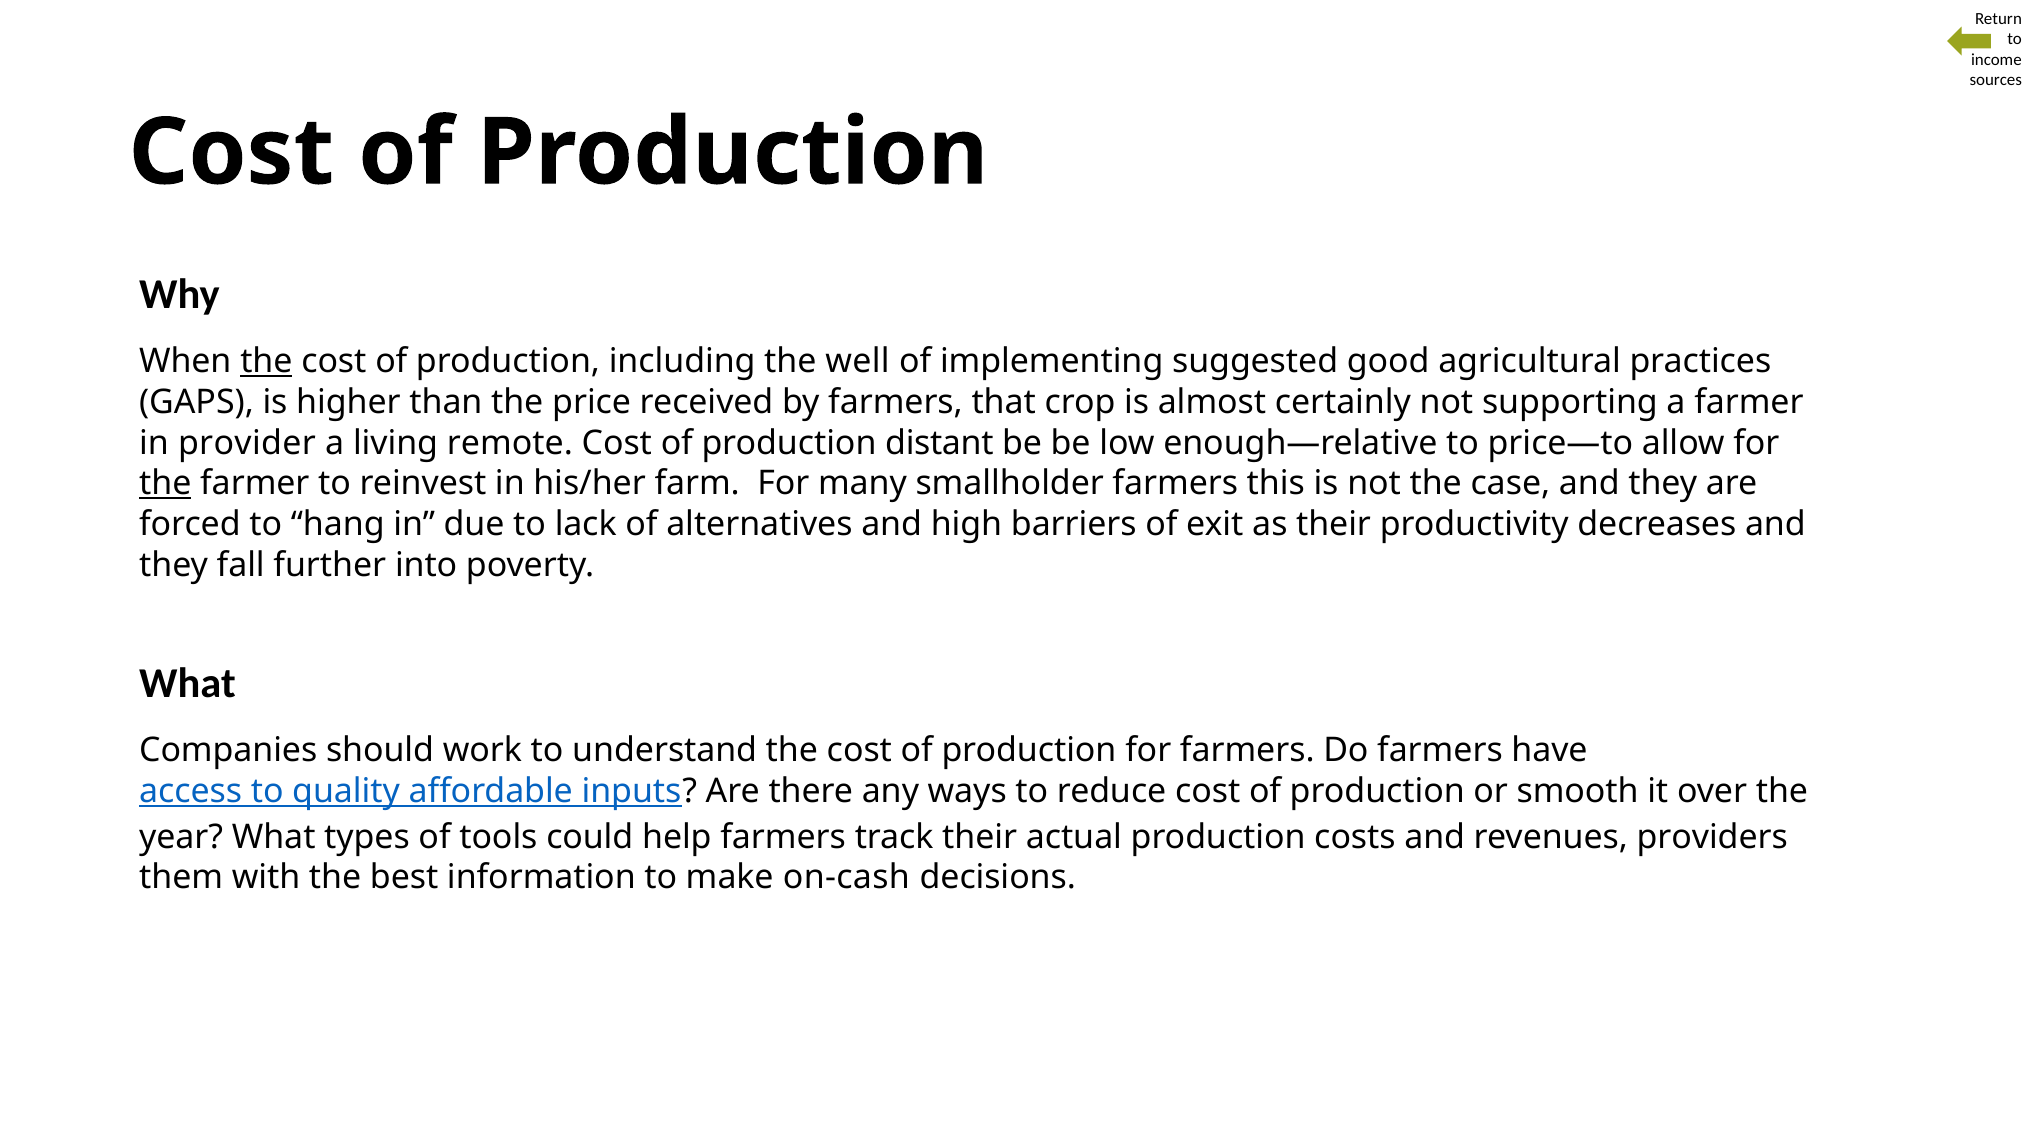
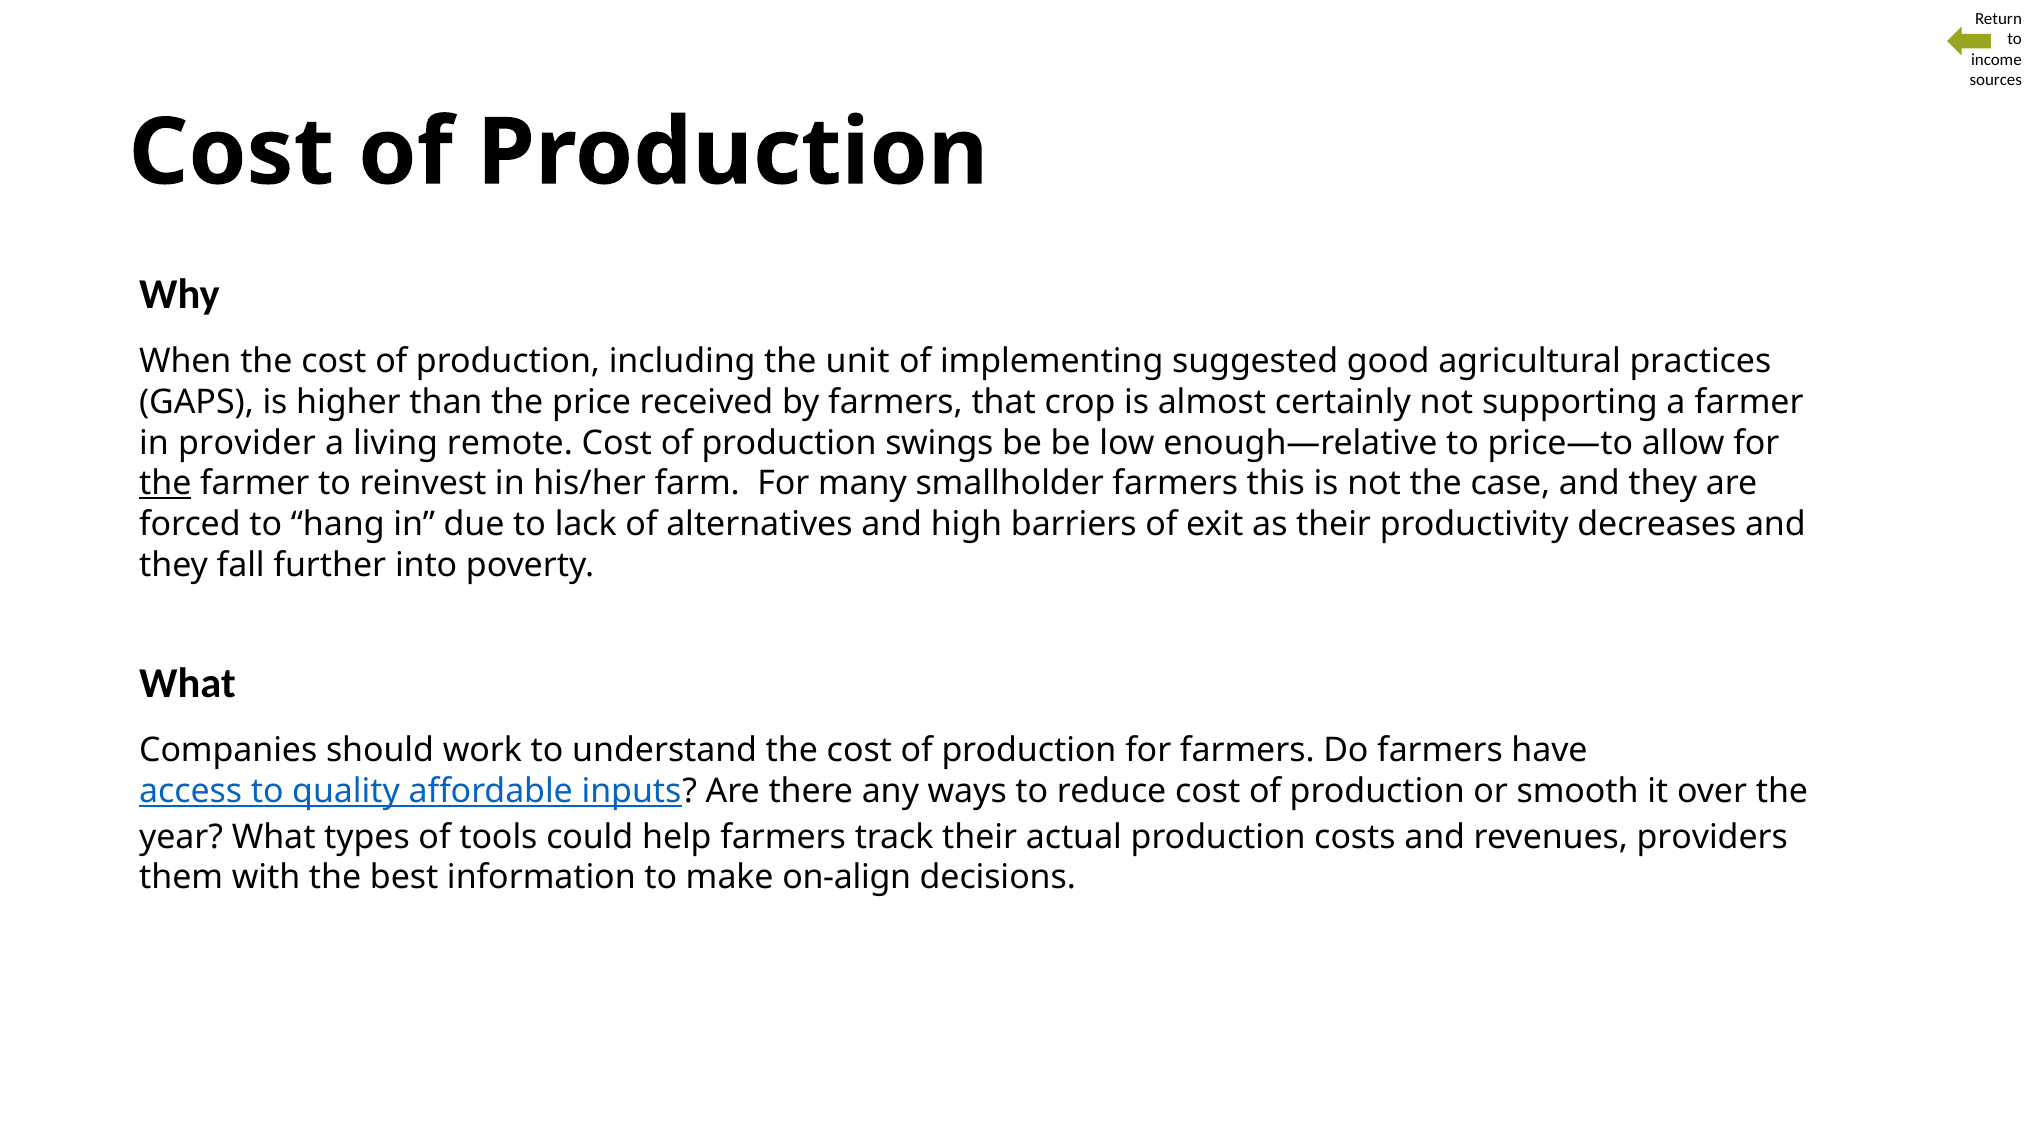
the underline: present -> none (266, 361)
well: well -> unit (858, 361)
distant: distant -> swings (939, 443)
on-cash: on-cash -> on-align (847, 877)
